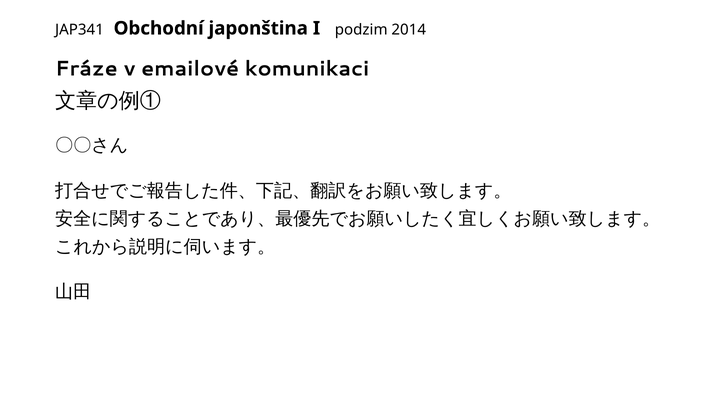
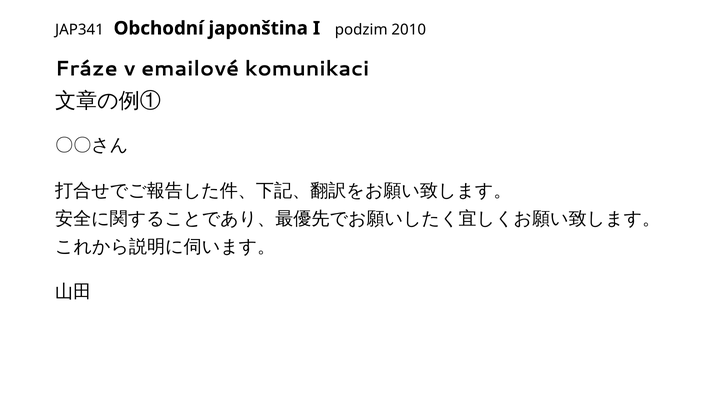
2014: 2014 -> 2010 (409, 30)
